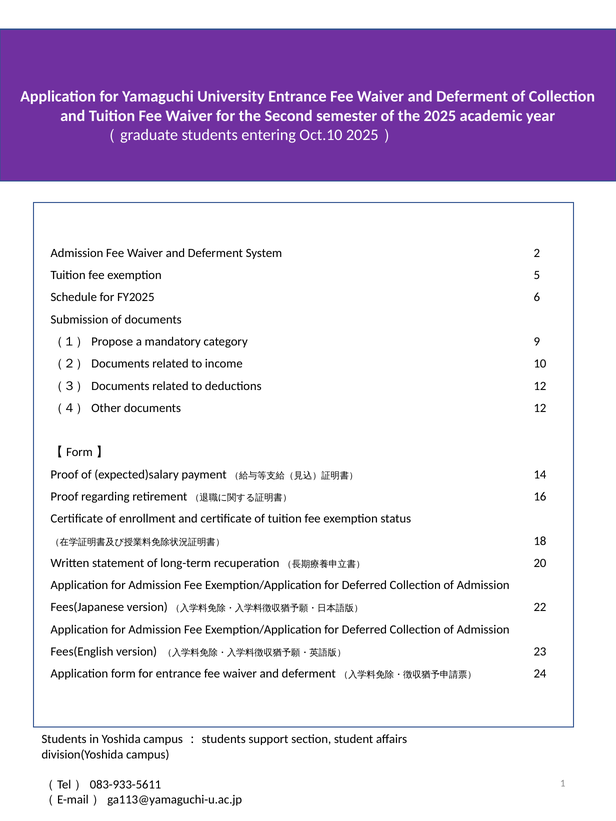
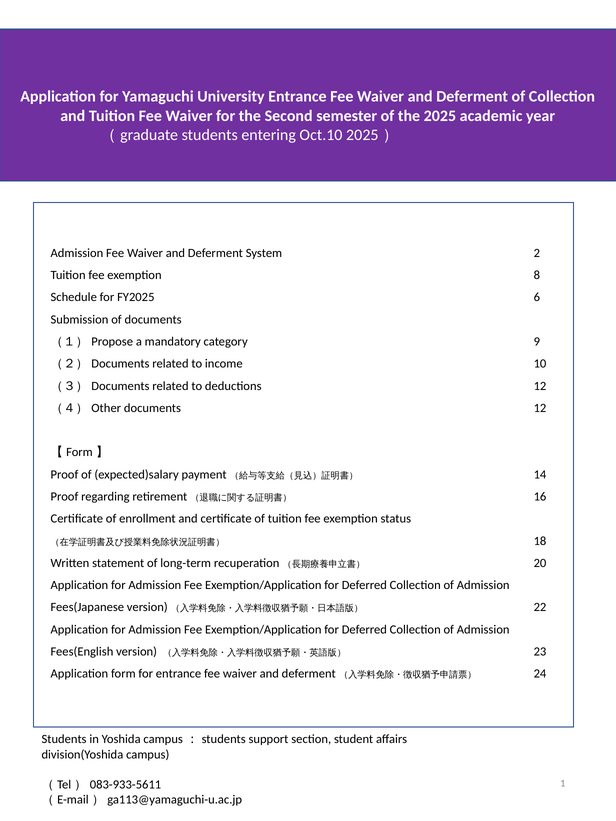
5: 5 -> 8 (537, 275)
